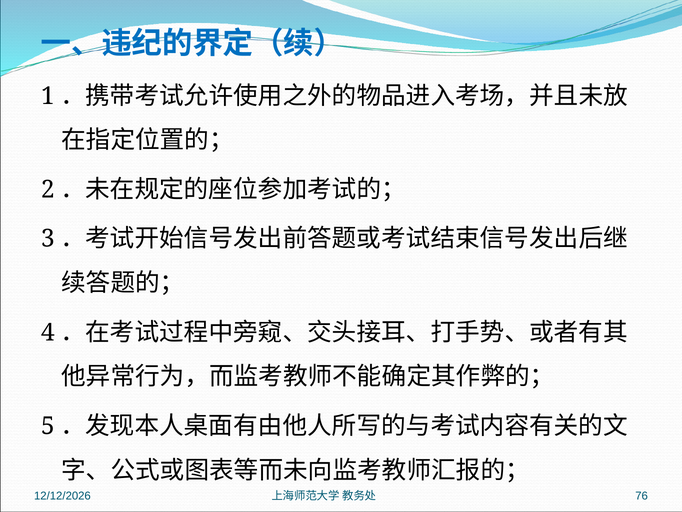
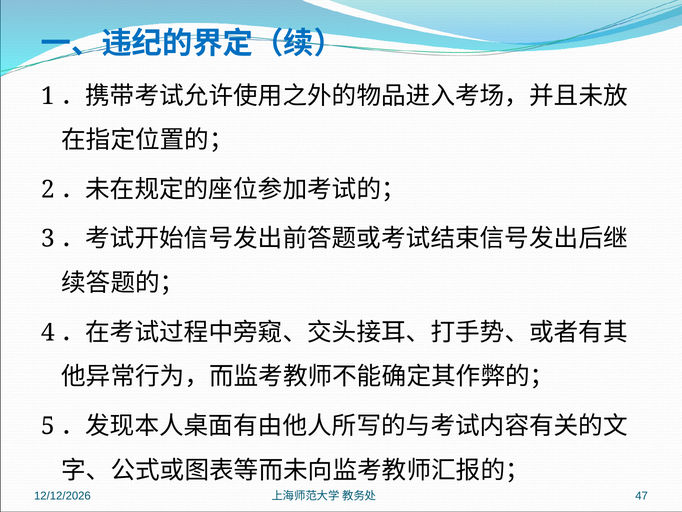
76: 76 -> 47 (642, 495)
